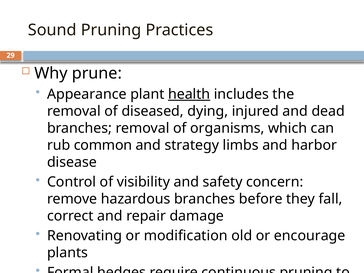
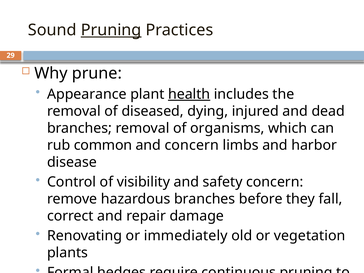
Pruning underline: none -> present (111, 30)
and strategy: strategy -> concern (192, 145)
modification: modification -> immediately (186, 236)
encourage: encourage -> vegetation (310, 236)
